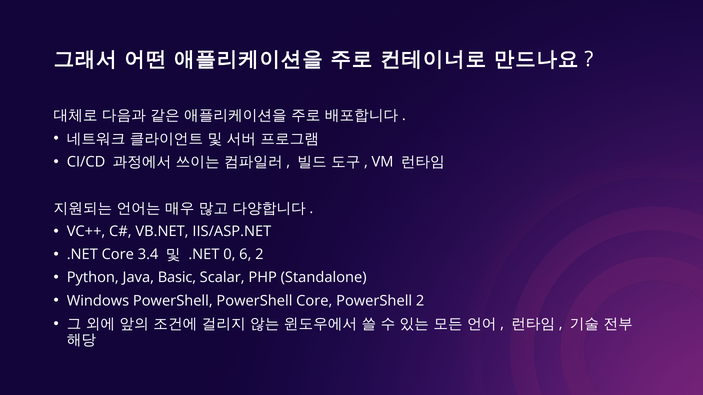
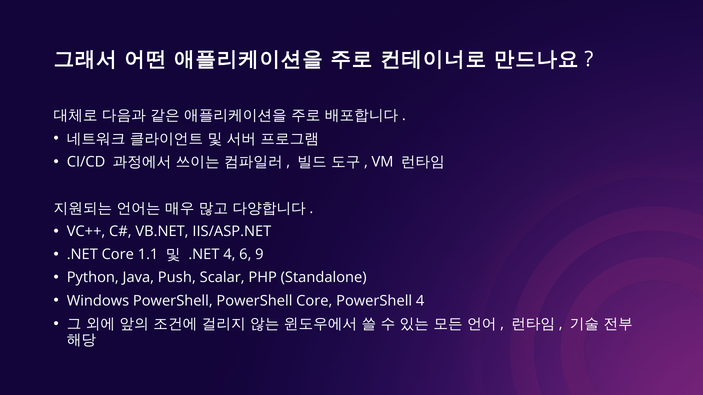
3.4: 3.4 -> 1.1 (148, 255)
.NET 0: 0 -> 4 (229, 255)
6 2: 2 -> 9 (259, 255)
Basic: Basic -> Push (177, 278)
PowerShell 2: 2 -> 4 (420, 301)
